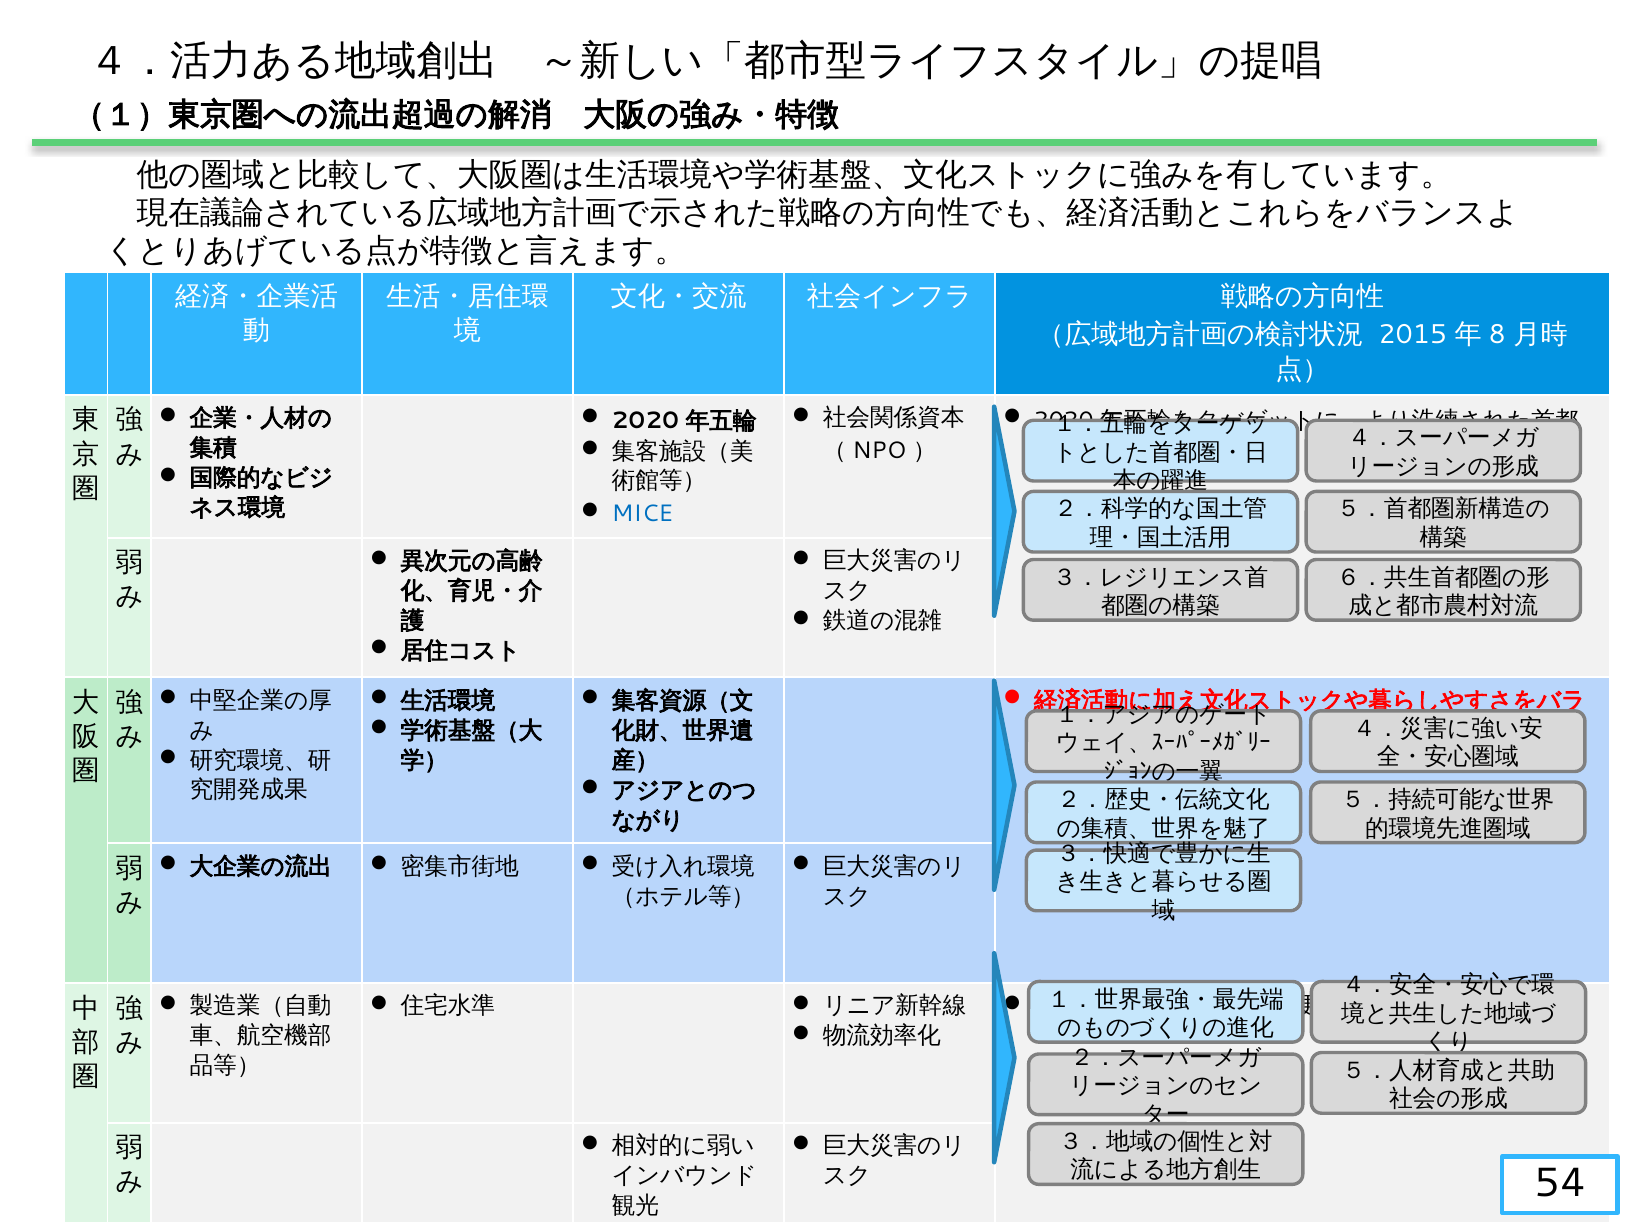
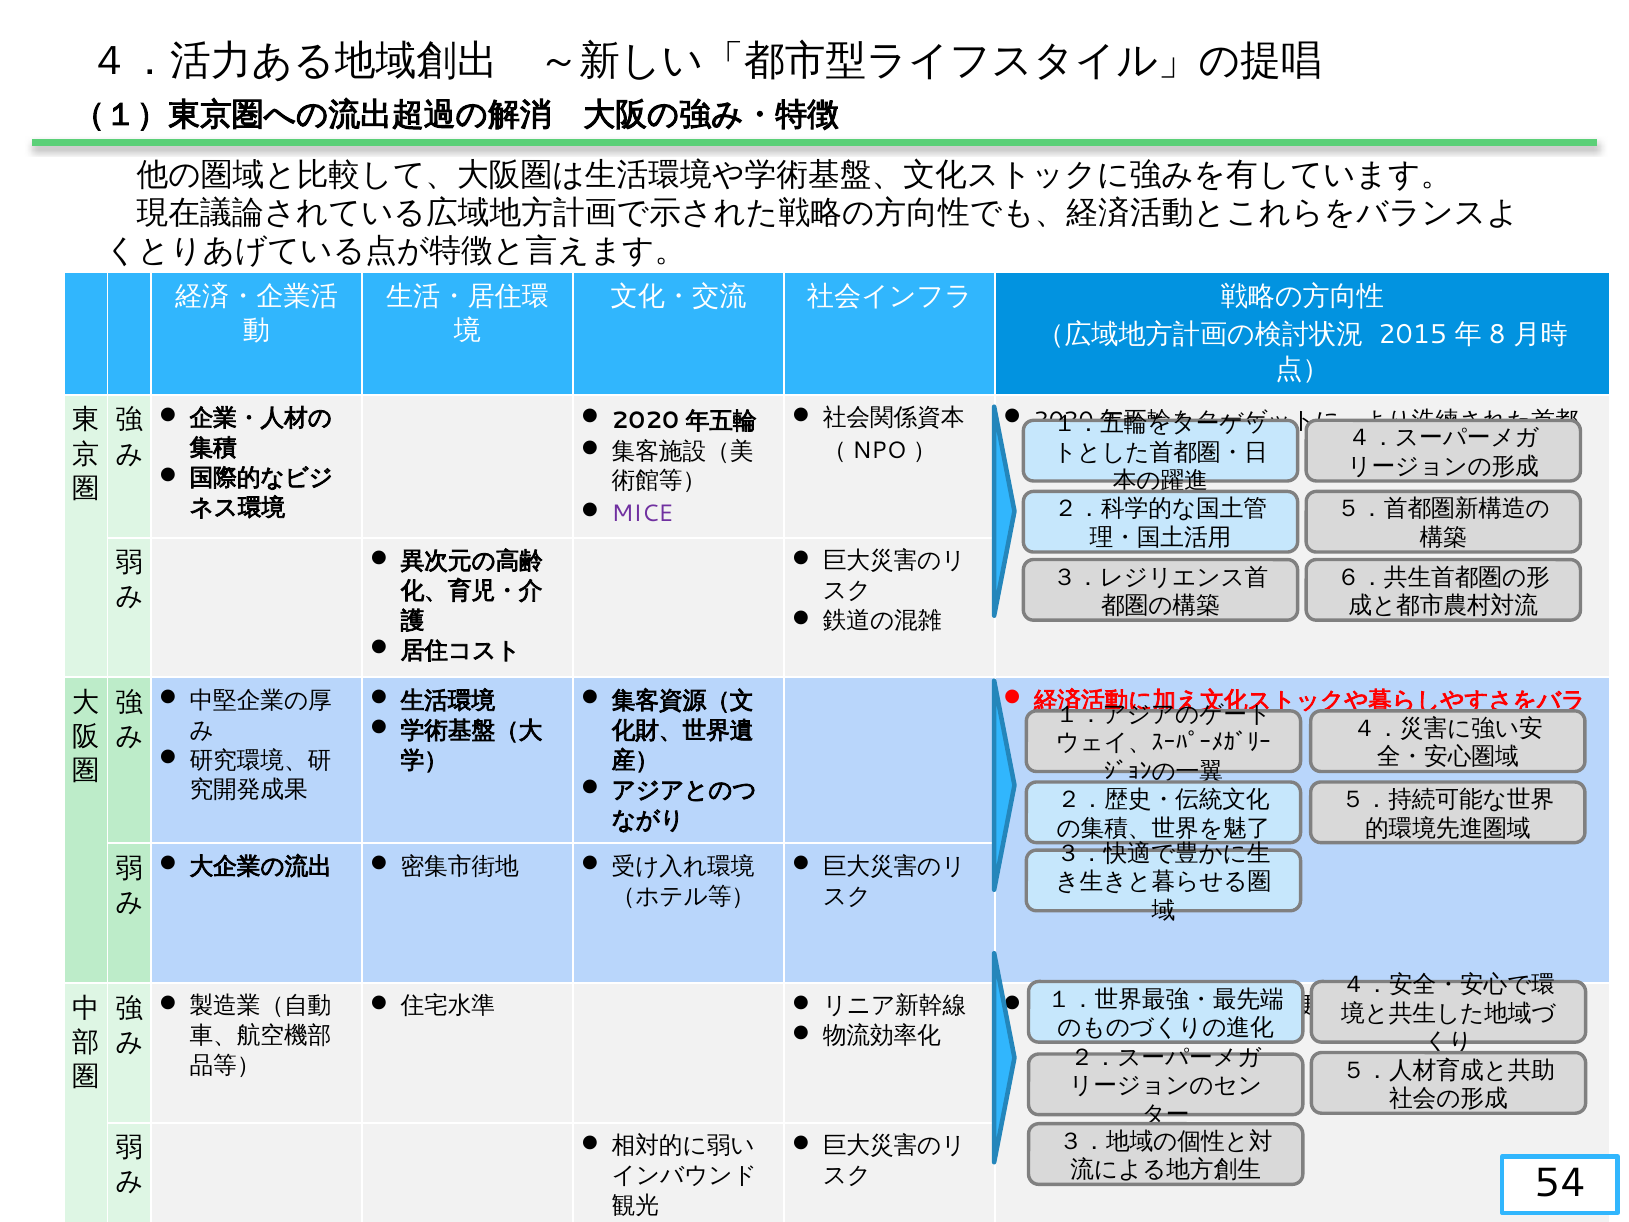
MICE colour: blue -> purple (643, 514)
